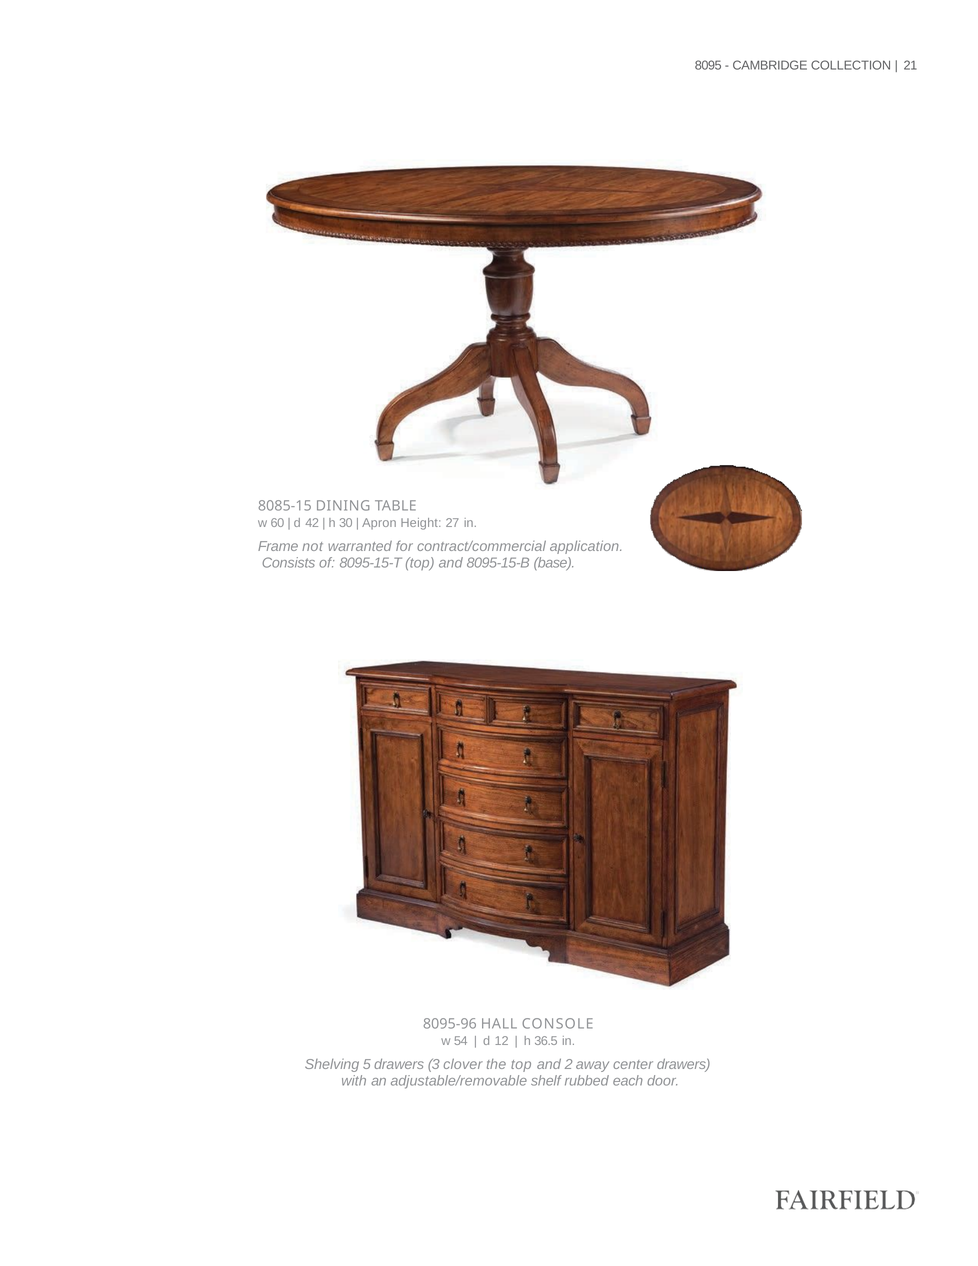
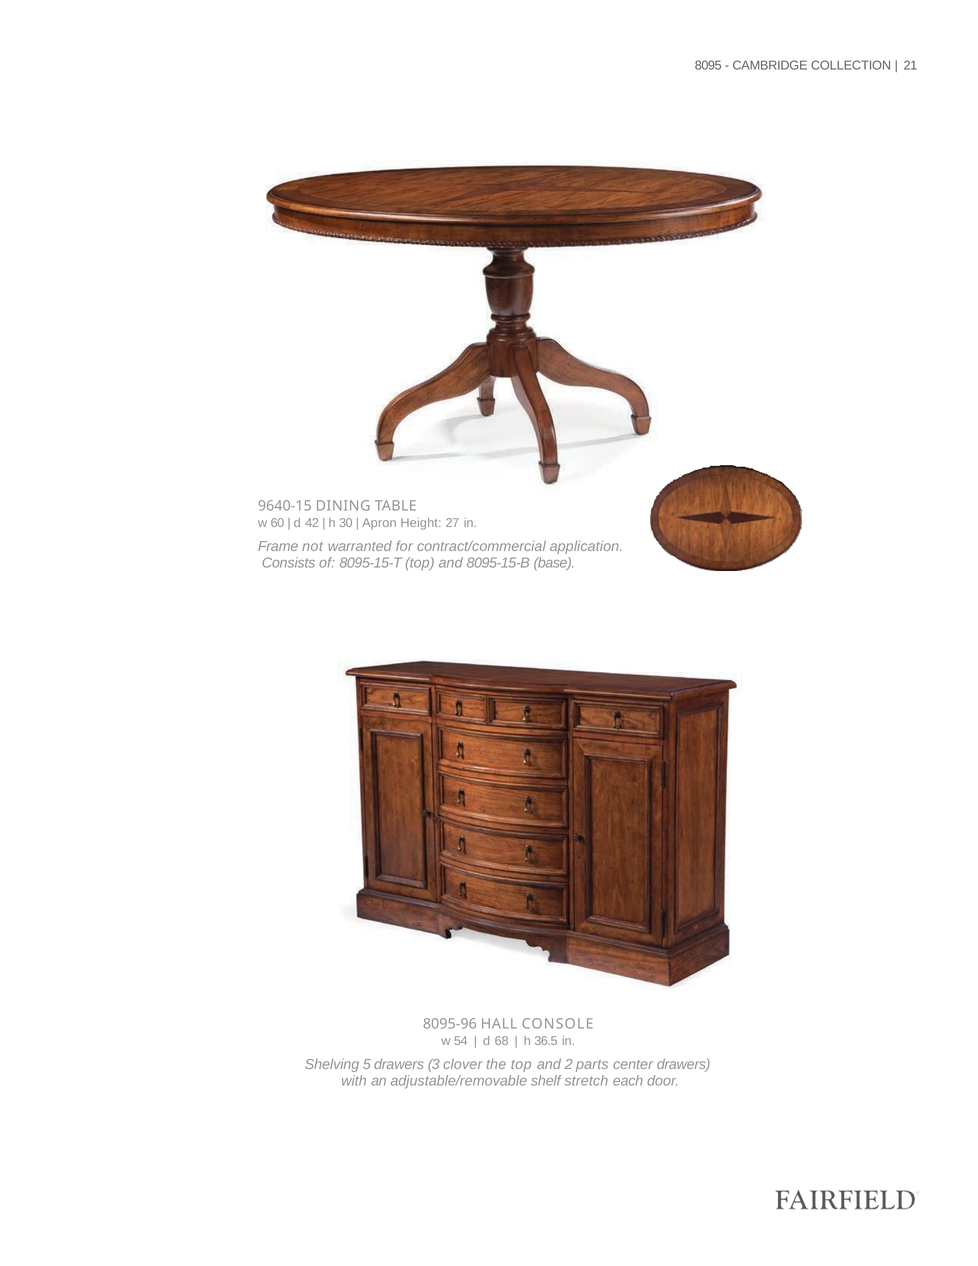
8085-15: 8085-15 -> 9640-15 (285, 506)
12: 12 -> 68 (502, 1041)
away: away -> parts (592, 1064)
rubbed: rubbed -> stretch (586, 1081)
